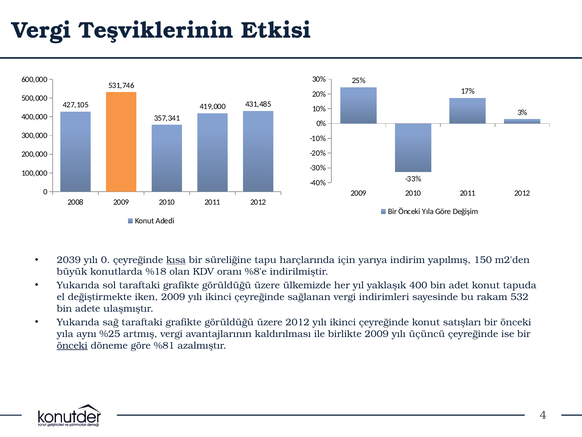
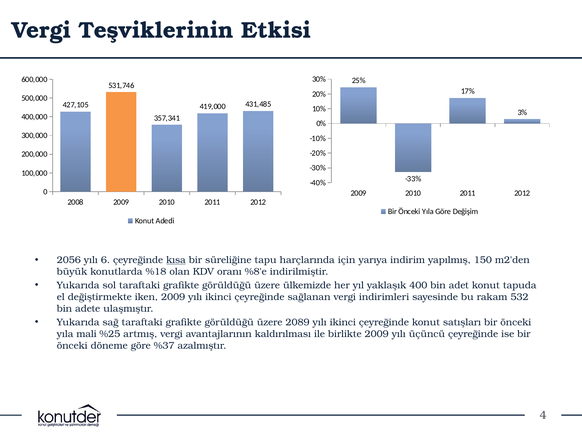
2039: 2039 -> 2056 (69, 260)
yılı 0: 0 -> 6 (105, 260)
üzere 2012: 2012 -> 2089 (298, 322)
aynı: aynı -> mali (86, 333)
önceki underline: present -> none (72, 345)
%81: %81 -> %37 (164, 345)
